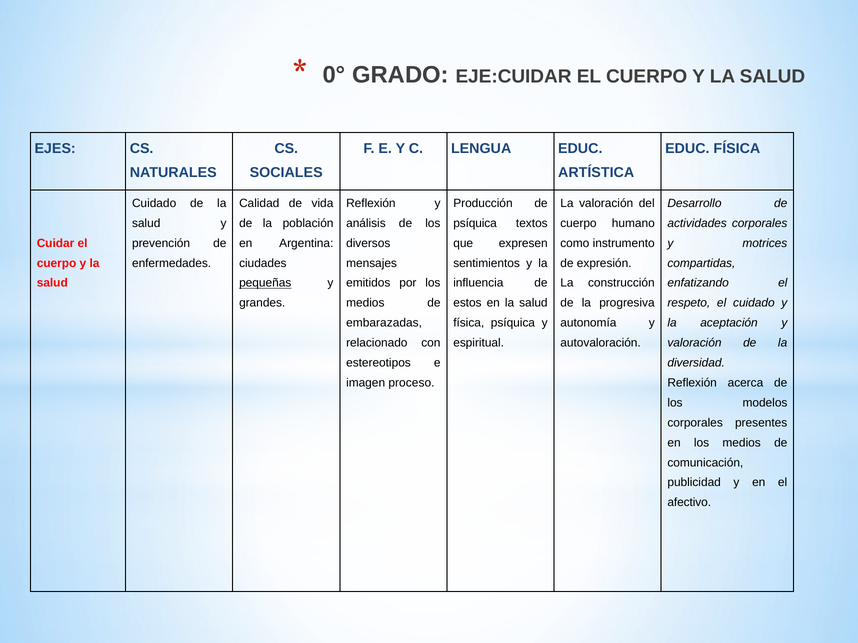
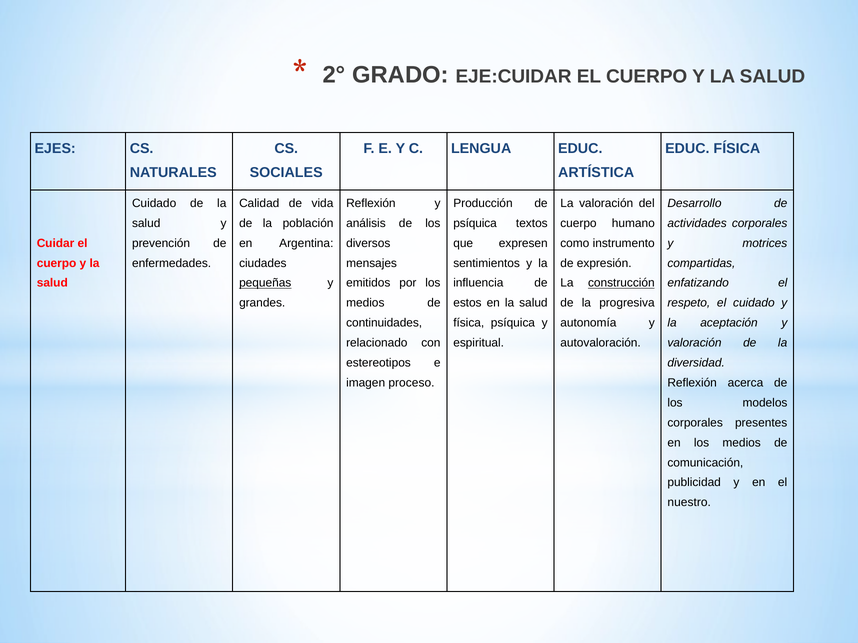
0°: 0° -> 2° (334, 75)
construcción underline: none -> present (621, 283)
embarazadas: embarazadas -> continuidades (384, 323)
afectivo: afectivo -> nuestro (689, 503)
